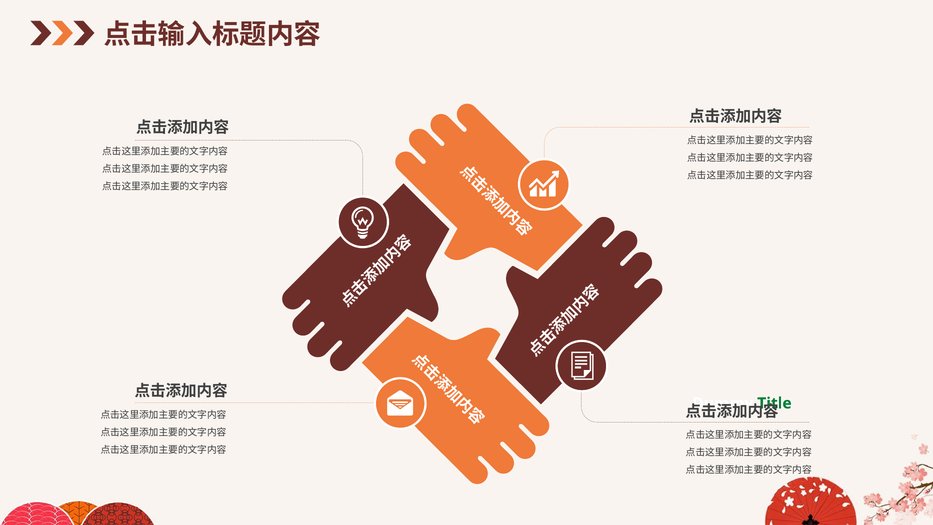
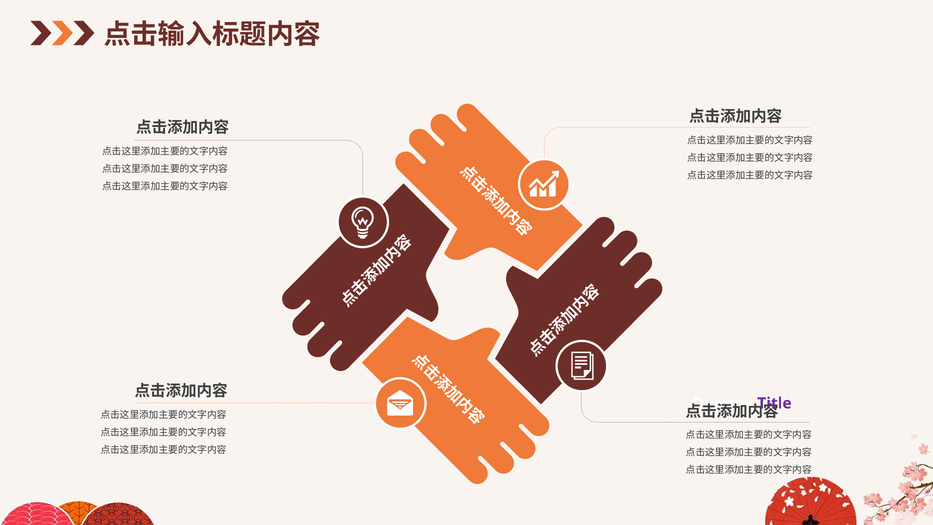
Title colour: green -> purple (774, 403)
